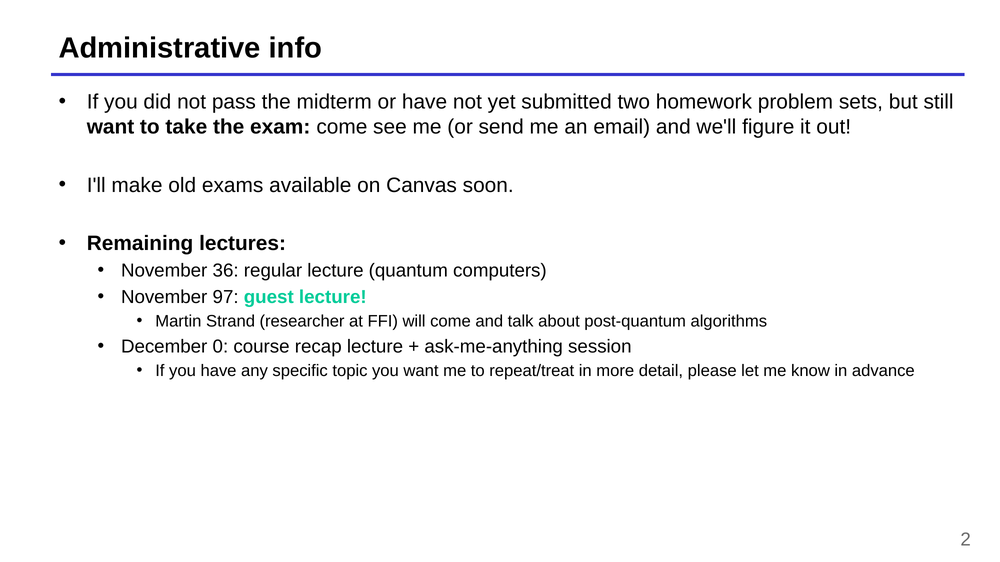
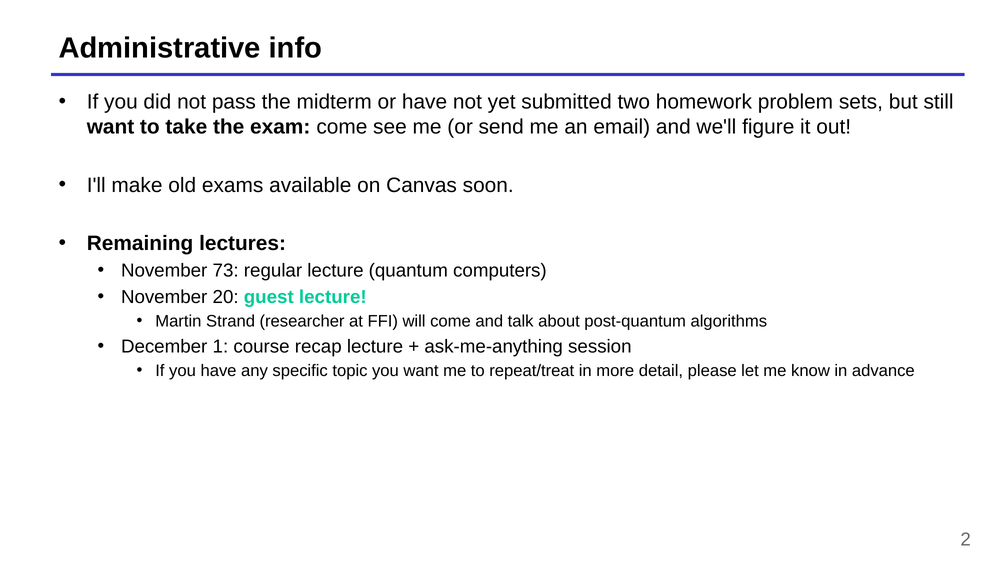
36: 36 -> 73 (226, 271)
97: 97 -> 20 (226, 297)
0: 0 -> 1 (220, 347)
